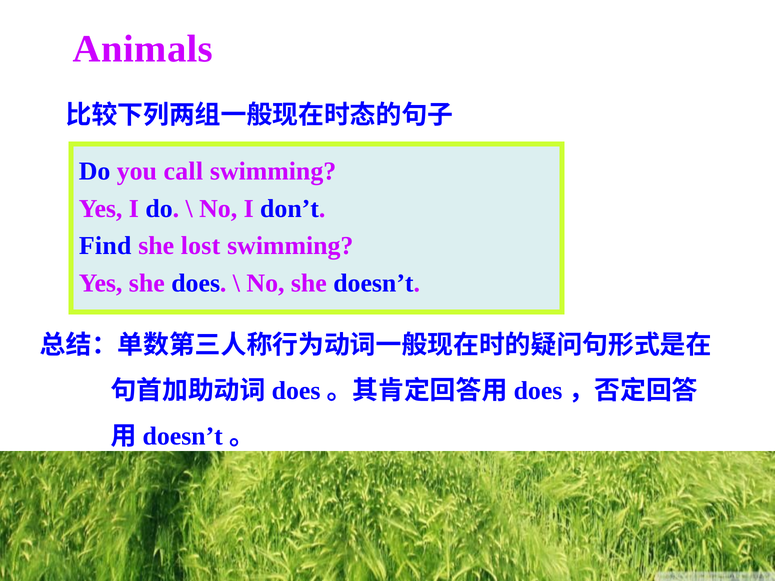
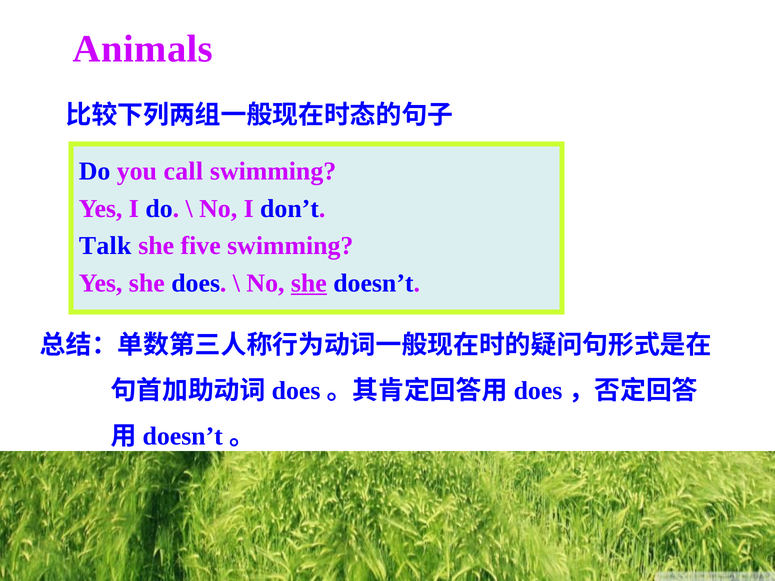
Find: Find -> Talk (105, 246)
lost: lost -> five (201, 246)
she underline: none -> present (309, 283)
